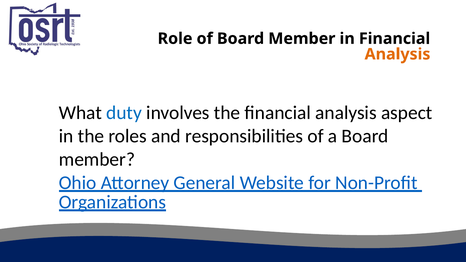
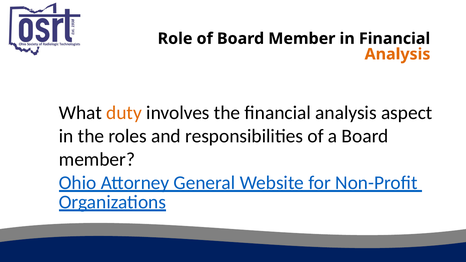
duty colour: blue -> orange (124, 113)
